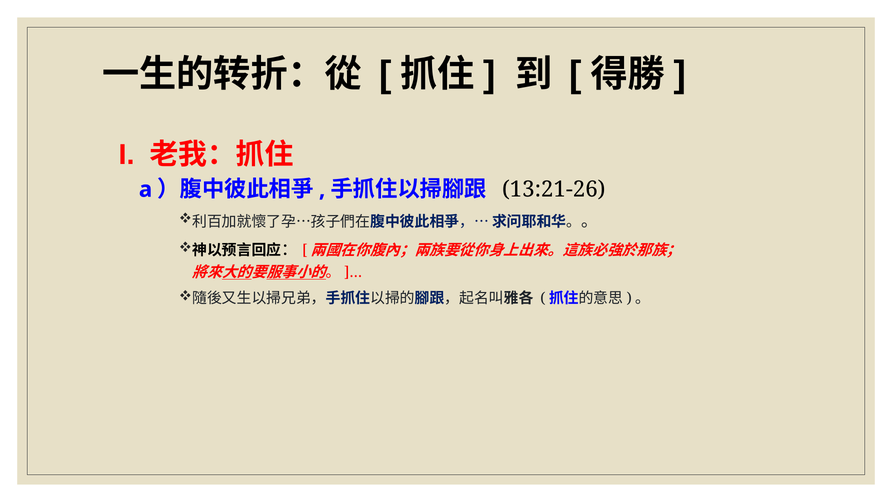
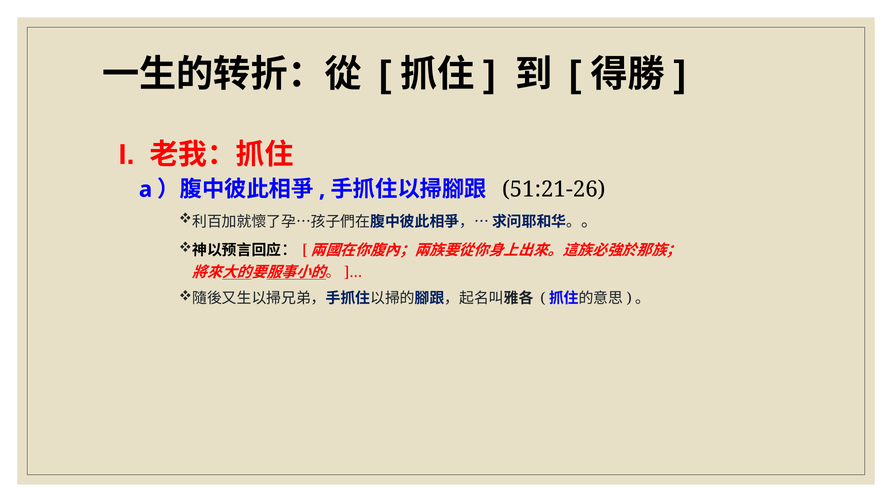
13:21-26: 13:21-26 -> 51:21-26 (554, 189)
